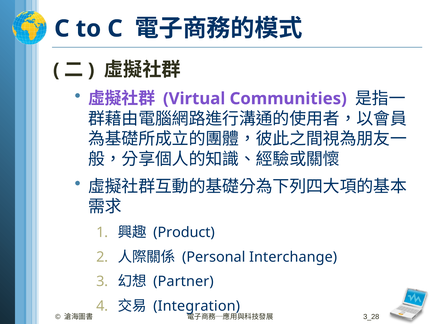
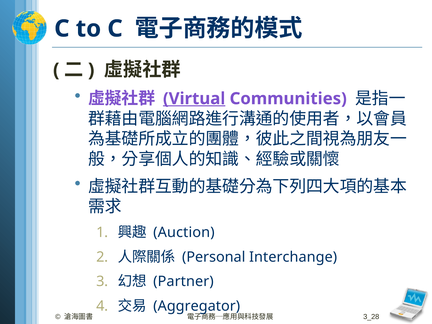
Virtual underline: none -> present (194, 99)
Product: Product -> Auction (184, 232)
Integration: Integration -> Aggregator (197, 306)
